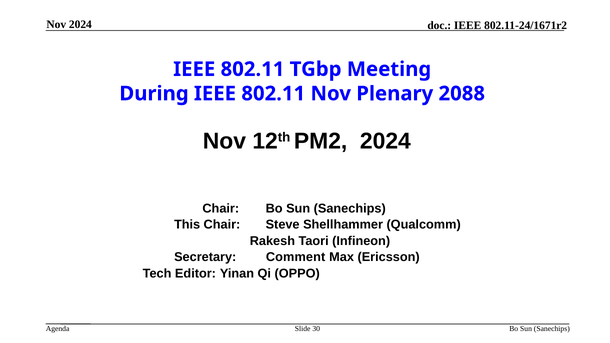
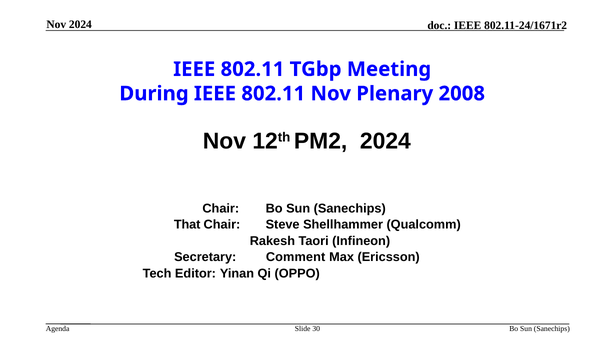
2088: 2088 -> 2008 (462, 94)
This: This -> That (187, 225)
